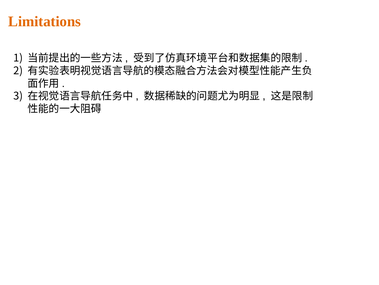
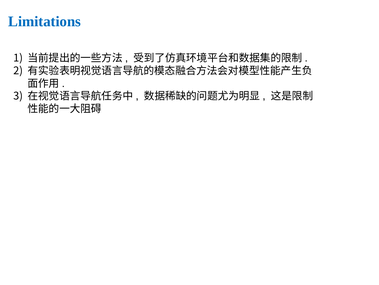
Limitations colour: orange -> blue (45, 21)
